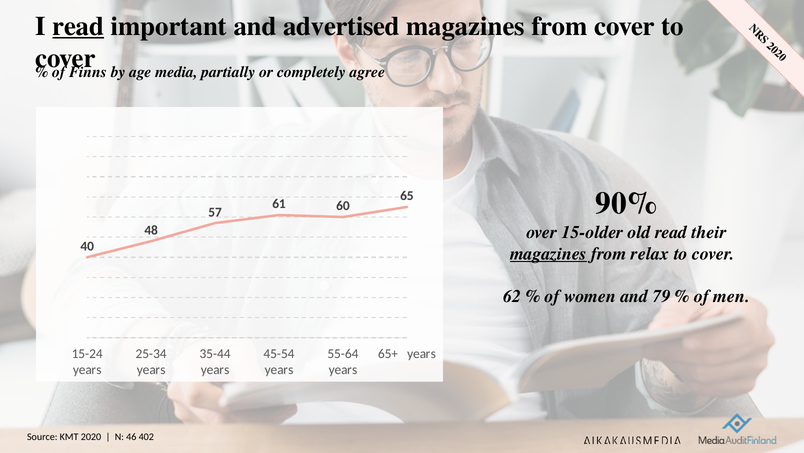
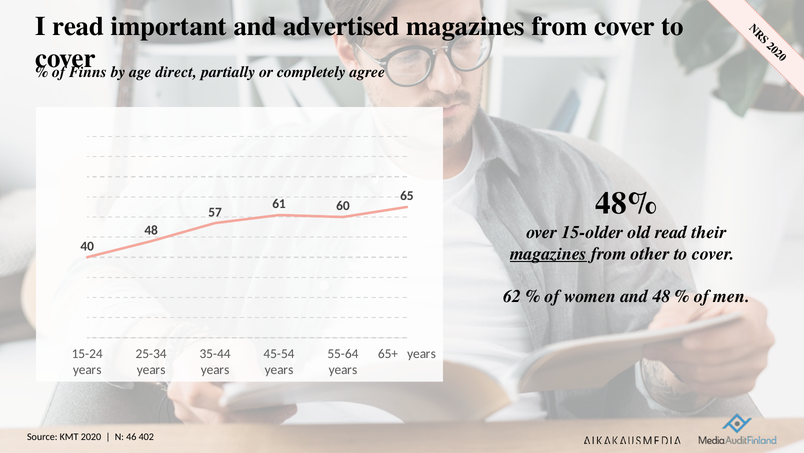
read underline: present -> none (78, 26)
media: media -> direct (176, 72)
90%: 90% -> 48% (627, 203)
relax: relax -> other (650, 253)
and 79: 79 -> 48 (662, 296)
